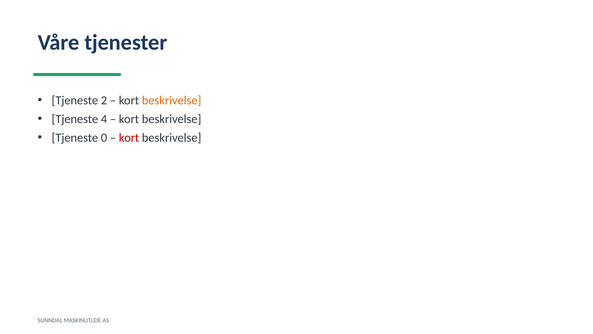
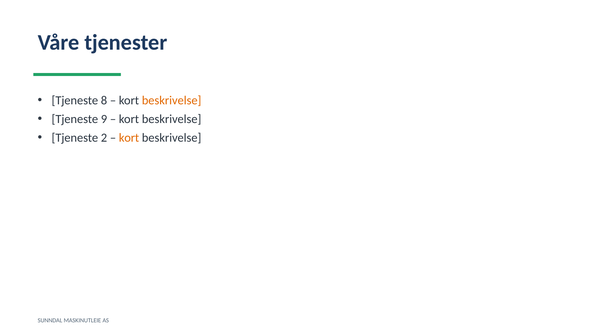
2: 2 -> 8 (104, 100)
4: 4 -> 9 (104, 119)
0: 0 -> 2 (104, 138)
kort colour: red -> orange (129, 138)
